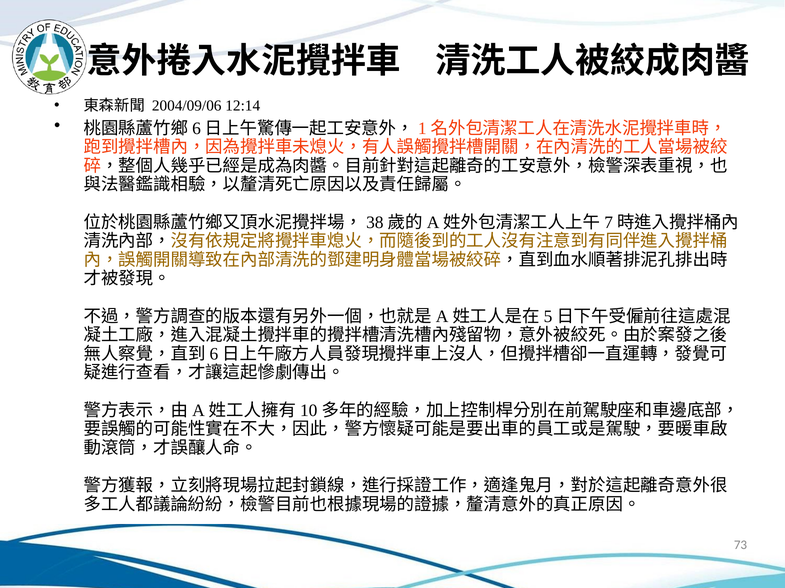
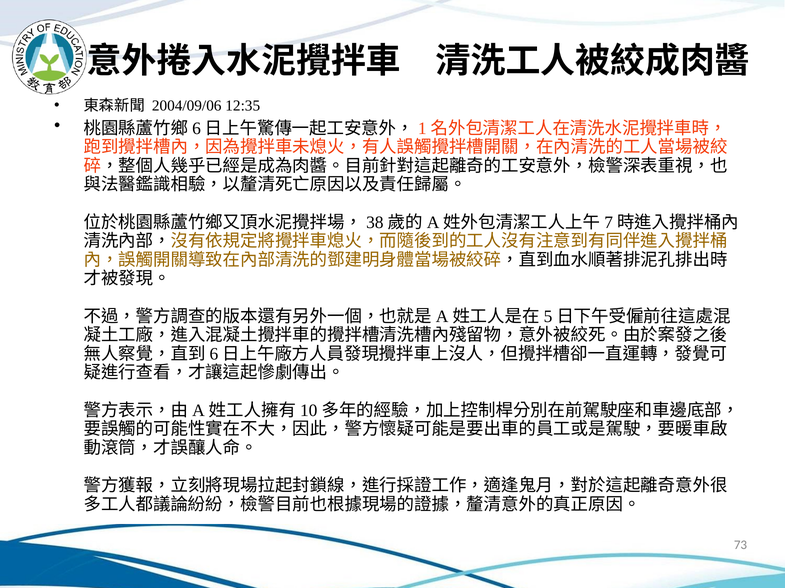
12:14: 12:14 -> 12:35 (243, 106)
